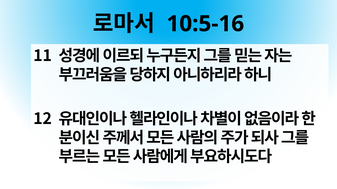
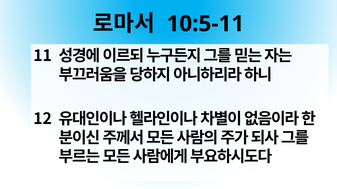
10:5-16: 10:5-16 -> 10:5-11 (205, 24)
